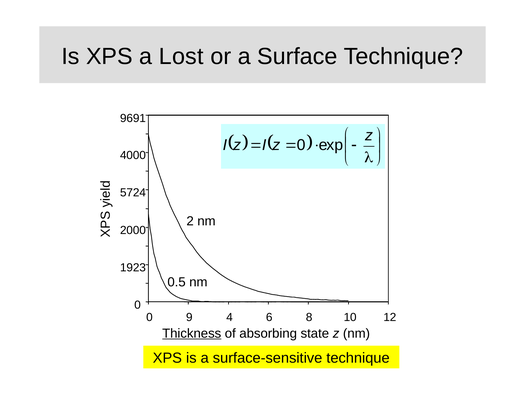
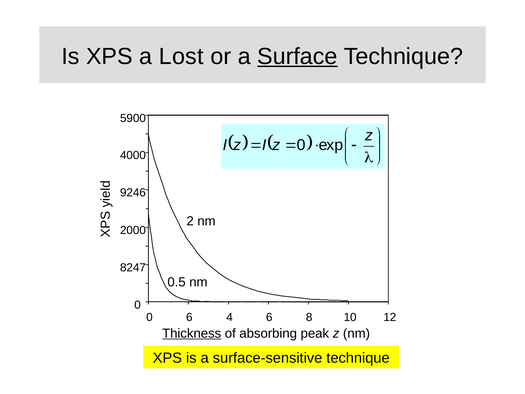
Surface underline: none -> present (297, 56)
9691: 9691 -> 5900 (133, 118)
5724: 5724 -> 9246 (133, 193)
1923: 1923 -> 8247 (133, 267)
0 9: 9 -> 6 (189, 317)
state: state -> peak (315, 333)
